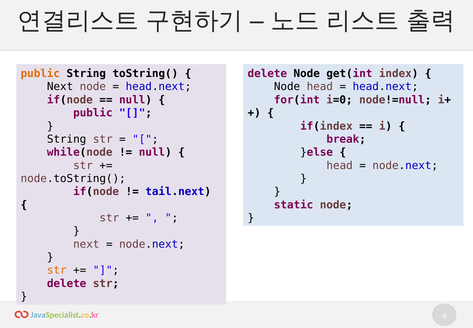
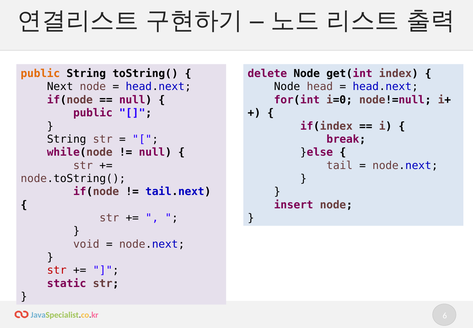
head: head -> tail (340, 165)
static: static -> insert (294, 204)
next: next -> void (86, 244)
str colour: orange -> red (57, 270)
delete: delete -> static (67, 283)
